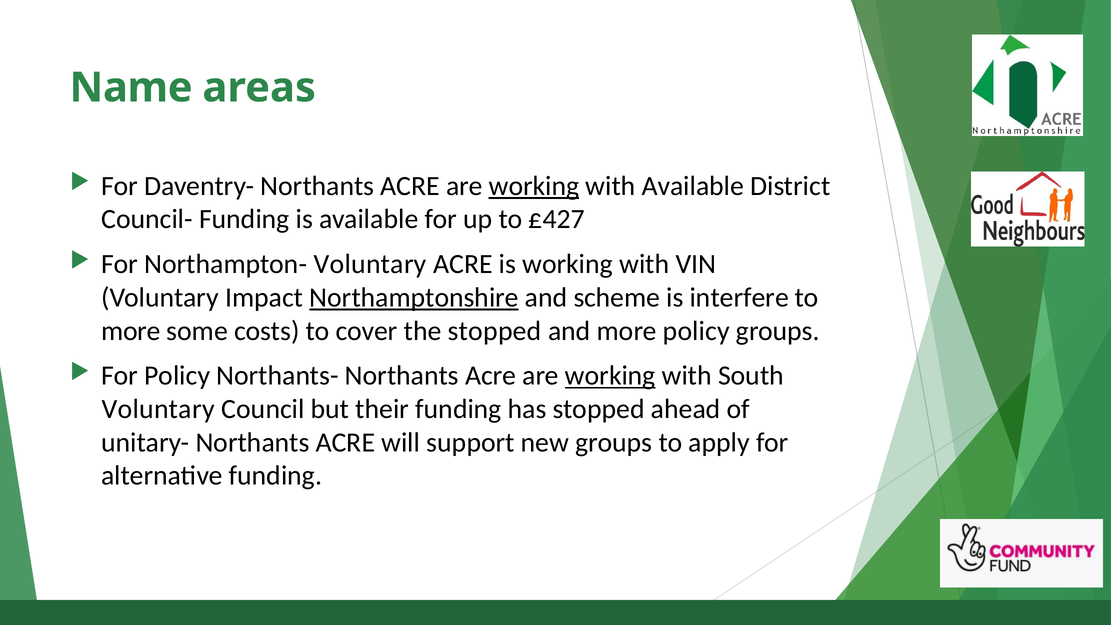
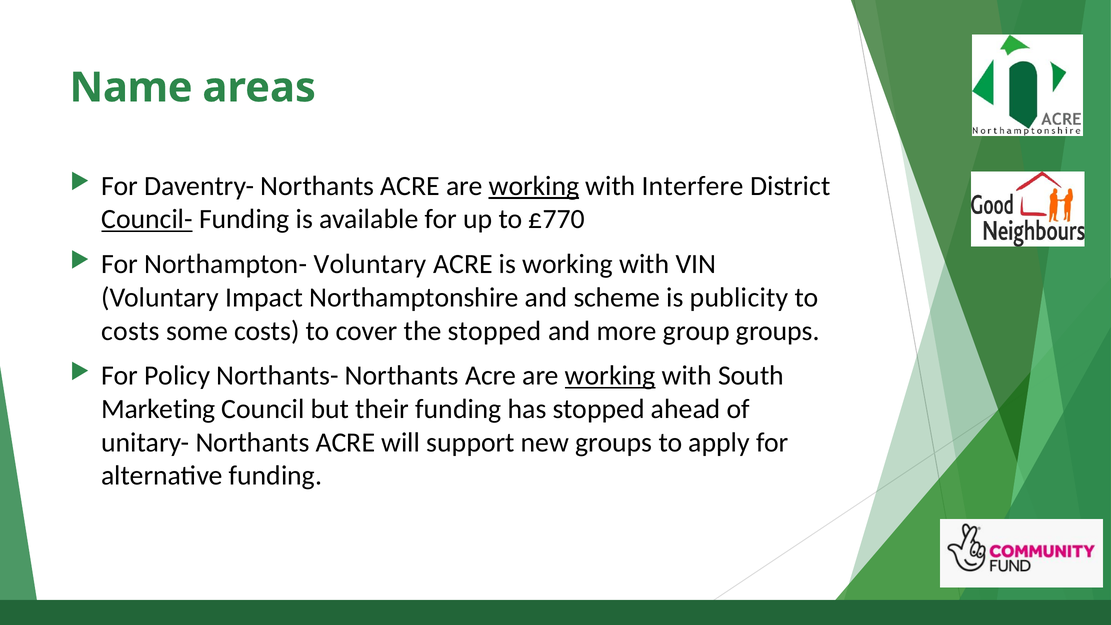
with Available: Available -> Interfere (693, 186)
Council- underline: none -> present (147, 219)
£427: £427 -> £770 (557, 219)
Northamptonshire underline: present -> none (414, 298)
interfere: interfere -> publicity (739, 298)
more: more -> costs (131, 331)
more policy: policy -> group (696, 331)
Voluntary: Voluntary -> Marketing (158, 409)
